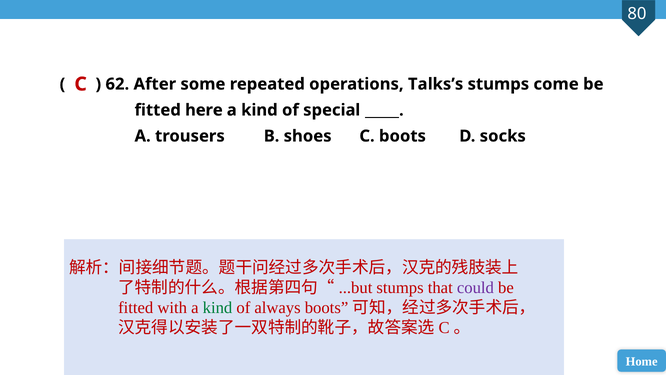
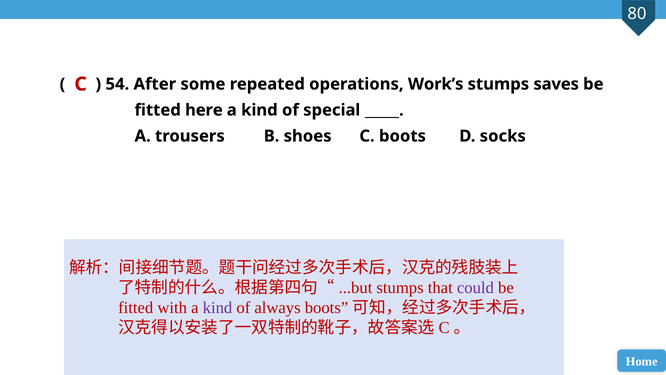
62: 62 -> 54 (117, 84)
Talks’s: Talks’s -> Work’s (436, 84)
come: come -> saves (556, 84)
kind colour: green -> purple (217, 307)
